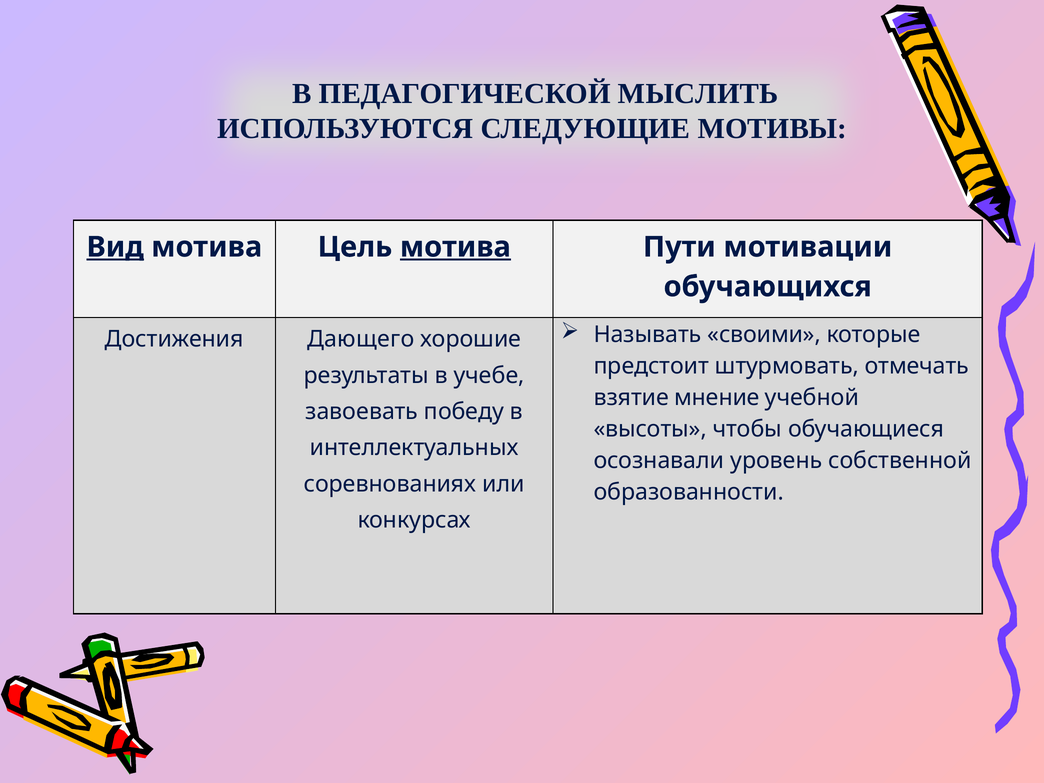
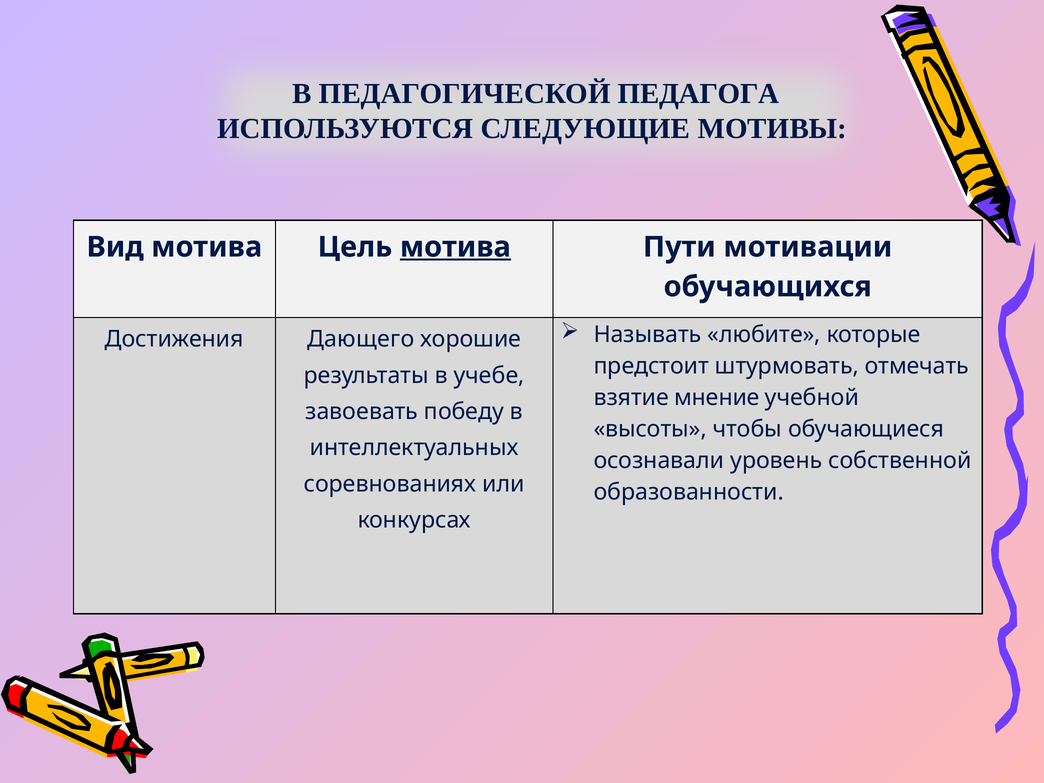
МЫСЛИТЬ: МЫСЛИТЬ -> ПЕДАГОГА (699, 94)
Вид underline: present -> none (115, 247)
своими: своими -> любите (764, 335)
